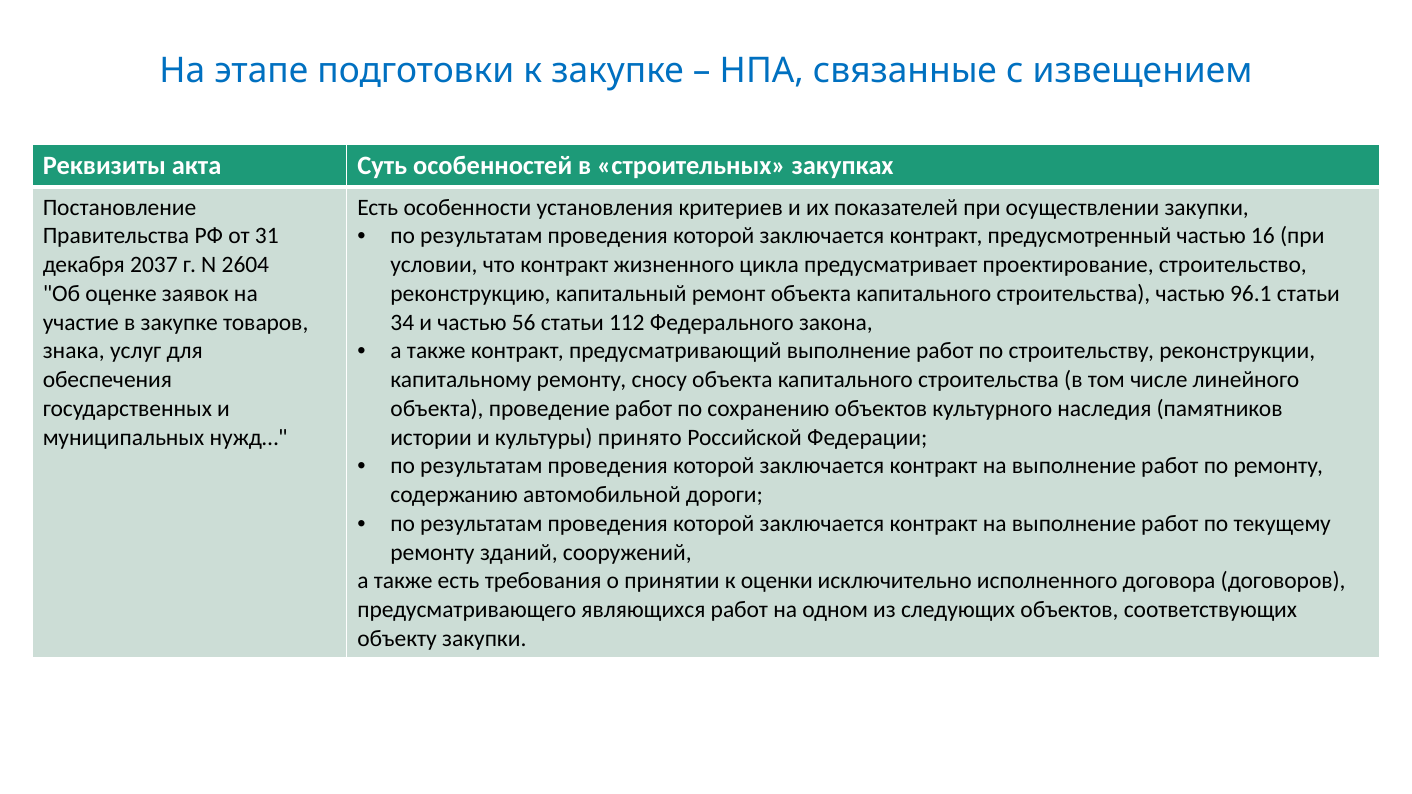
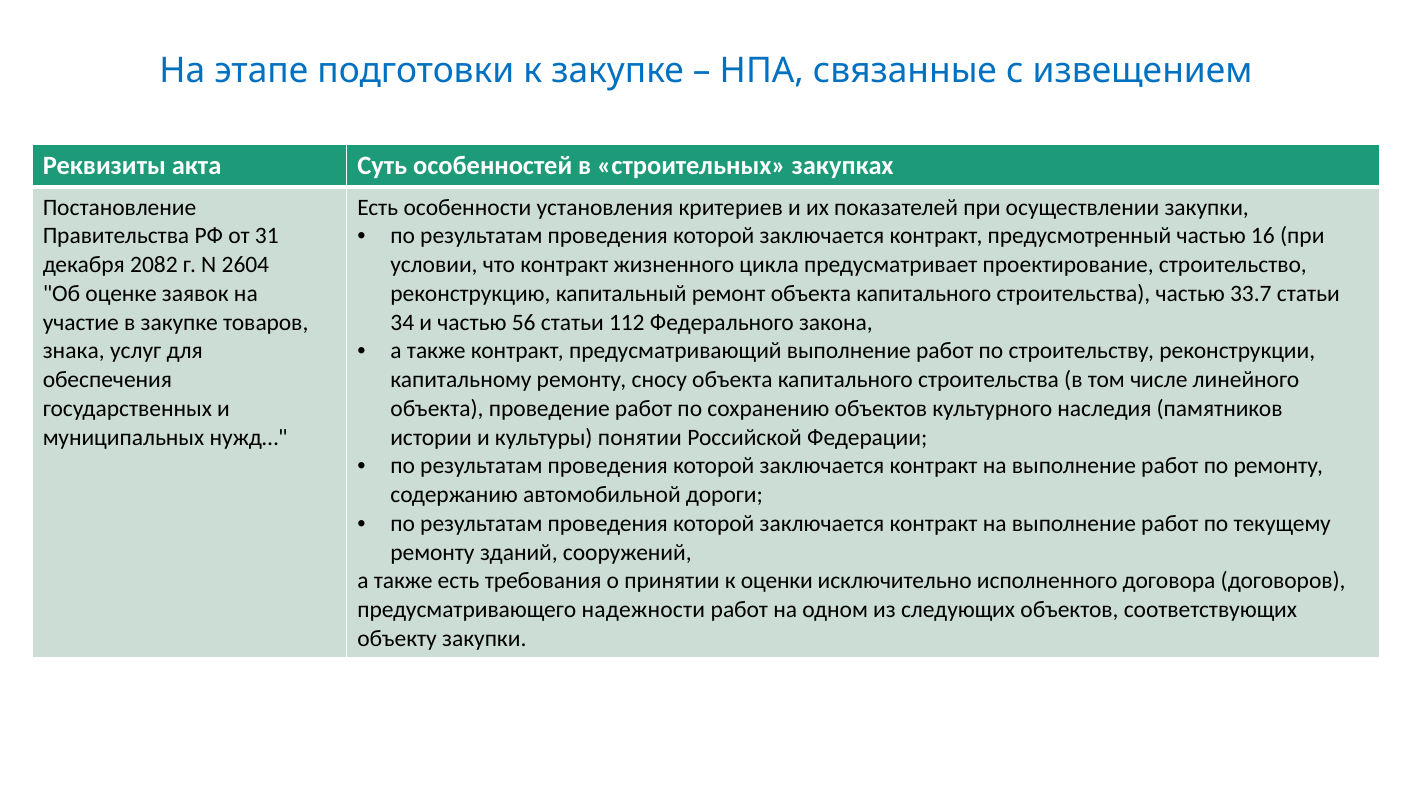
2037: 2037 -> 2082 (154, 265)
96.1: 96.1 -> 33.7 (1251, 294)
принято: принято -> понятии (640, 437)
являющихся: являющихся -> надежности (643, 610)
